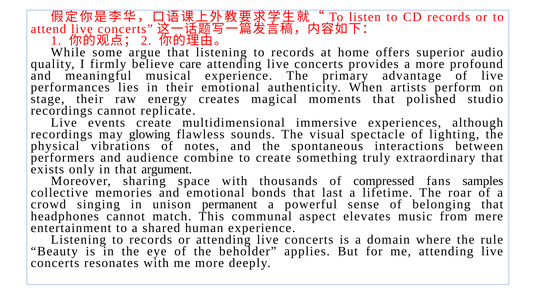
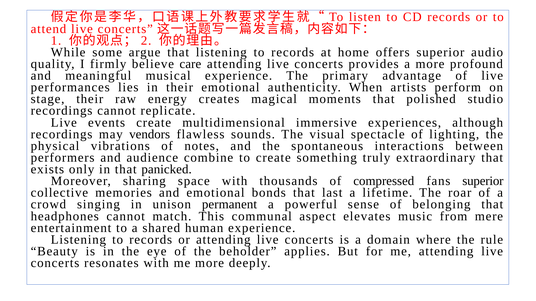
glowing: glowing -> vendors (150, 134)
argument: argument -> panicked (167, 170)
fans samples: samples -> superior (483, 181)
